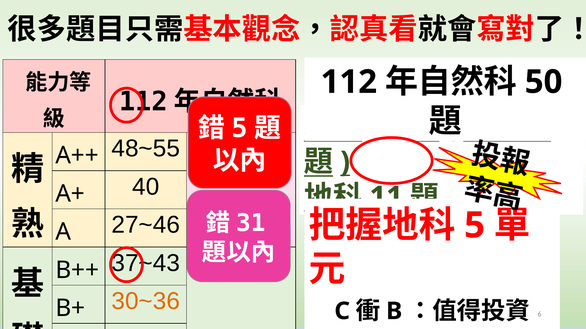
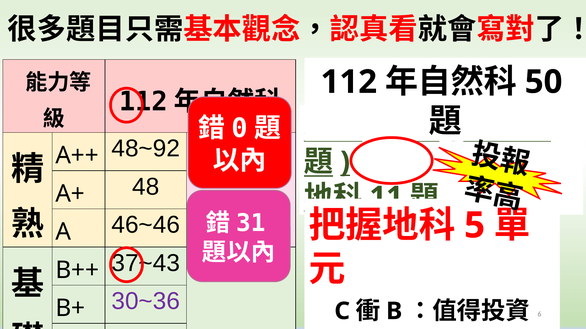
5: 5 -> 0 (240, 129)
48~55: 48~55 -> 48~92 (146, 149)
40: 40 -> 48 (146, 187)
27~46: 27~46 -> 46~46 (146, 225)
30~36 colour: orange -> purple (146, 302)
